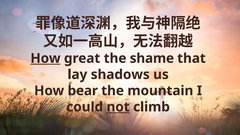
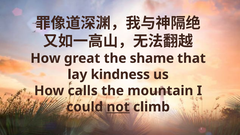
How underline: present -> none (45, 58)
shadows: shadows -> kindness (120, 75)
bear: bear -> calls (83, 91)
